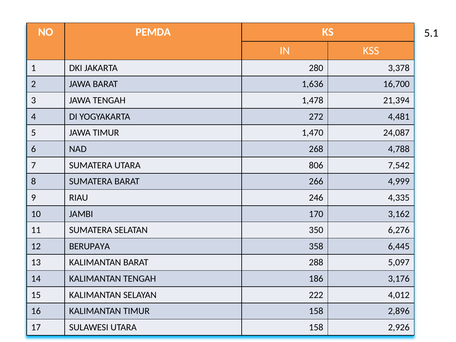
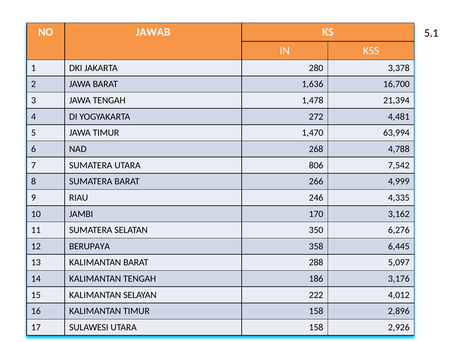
PEMDA: PEMDA -> JAWAB (153, 32)
24,087: 24,087 -> 63,994 (396, 133)
